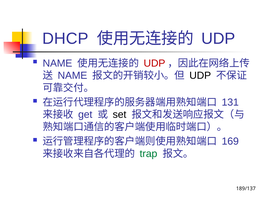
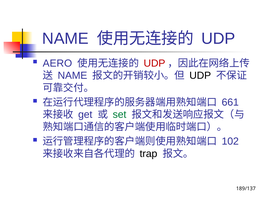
DHCP: DHCP -> NAME (65, 39)
NAME: NAME -> AERO (57, 63)
131: 131 -> 661 (230, 102)
set colour: black -> green (120, 115)
169: 169 -> 102 (230, 141)
trap colour: green -> black (148, 154)
